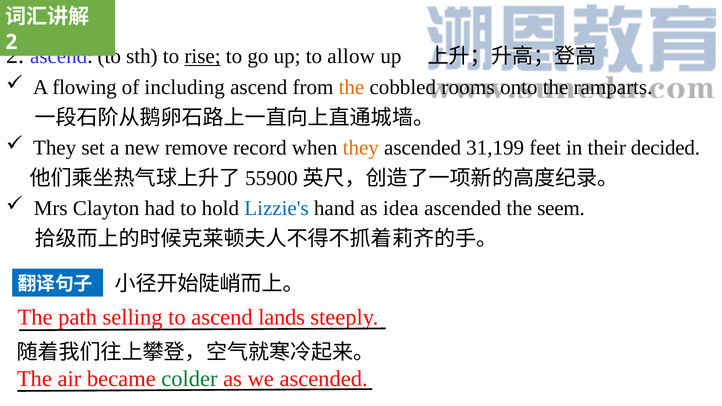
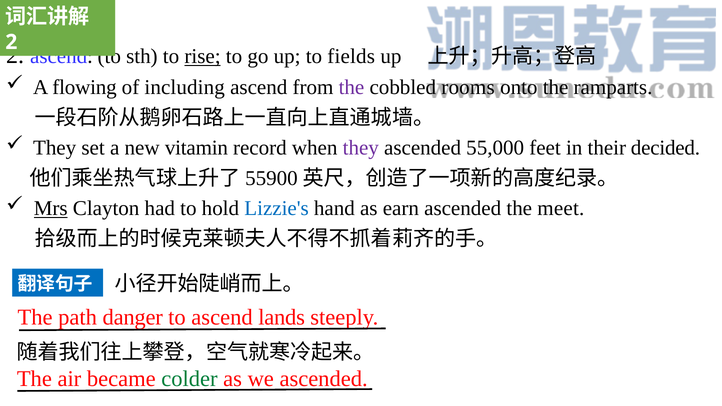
allow: allow -> fields (351, 56)
the colour: orange -> purple (351, 87)
remove: remove -> vitamin (196, 148)
they colour: orange -> purple (361, 148)
31,199: 31,199 -> 55,000 (495, 148)
Mrs underline: none -> present (51, 208)
idea: idea -> earn (401, 208)
seem: seem -> meet (561, 208)
selling: selling -> danger (133, 317)
